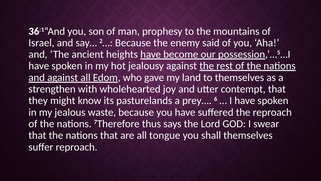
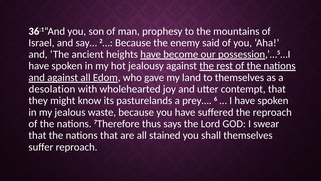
strengthen: strengthen -> desolation (52, 89)
tongue: tongue -> stained (165, 135)
